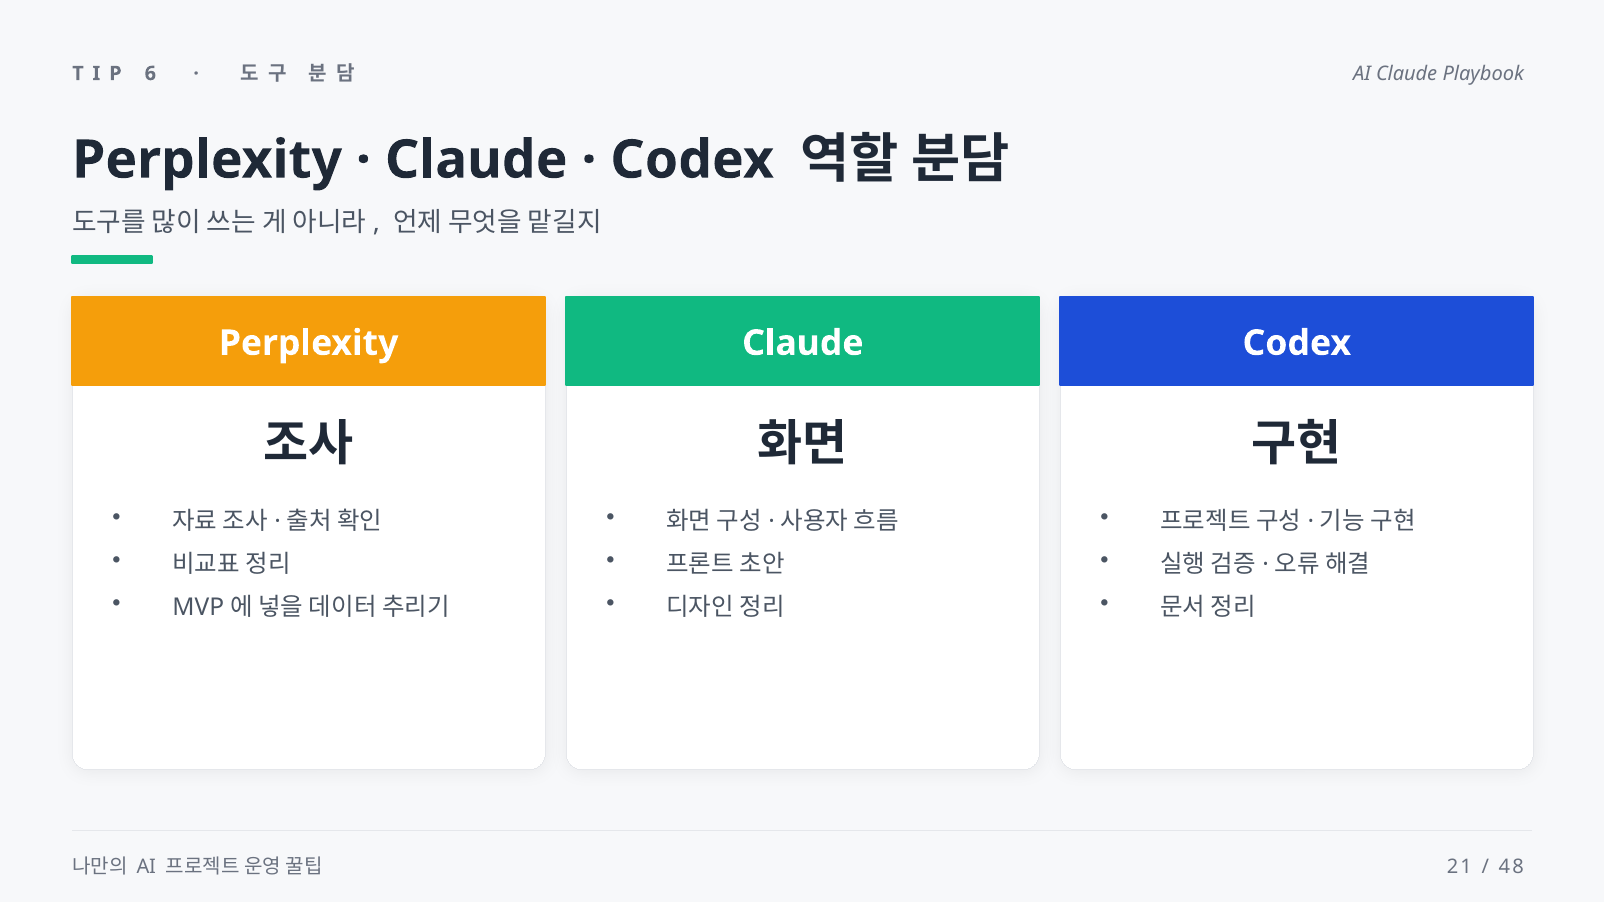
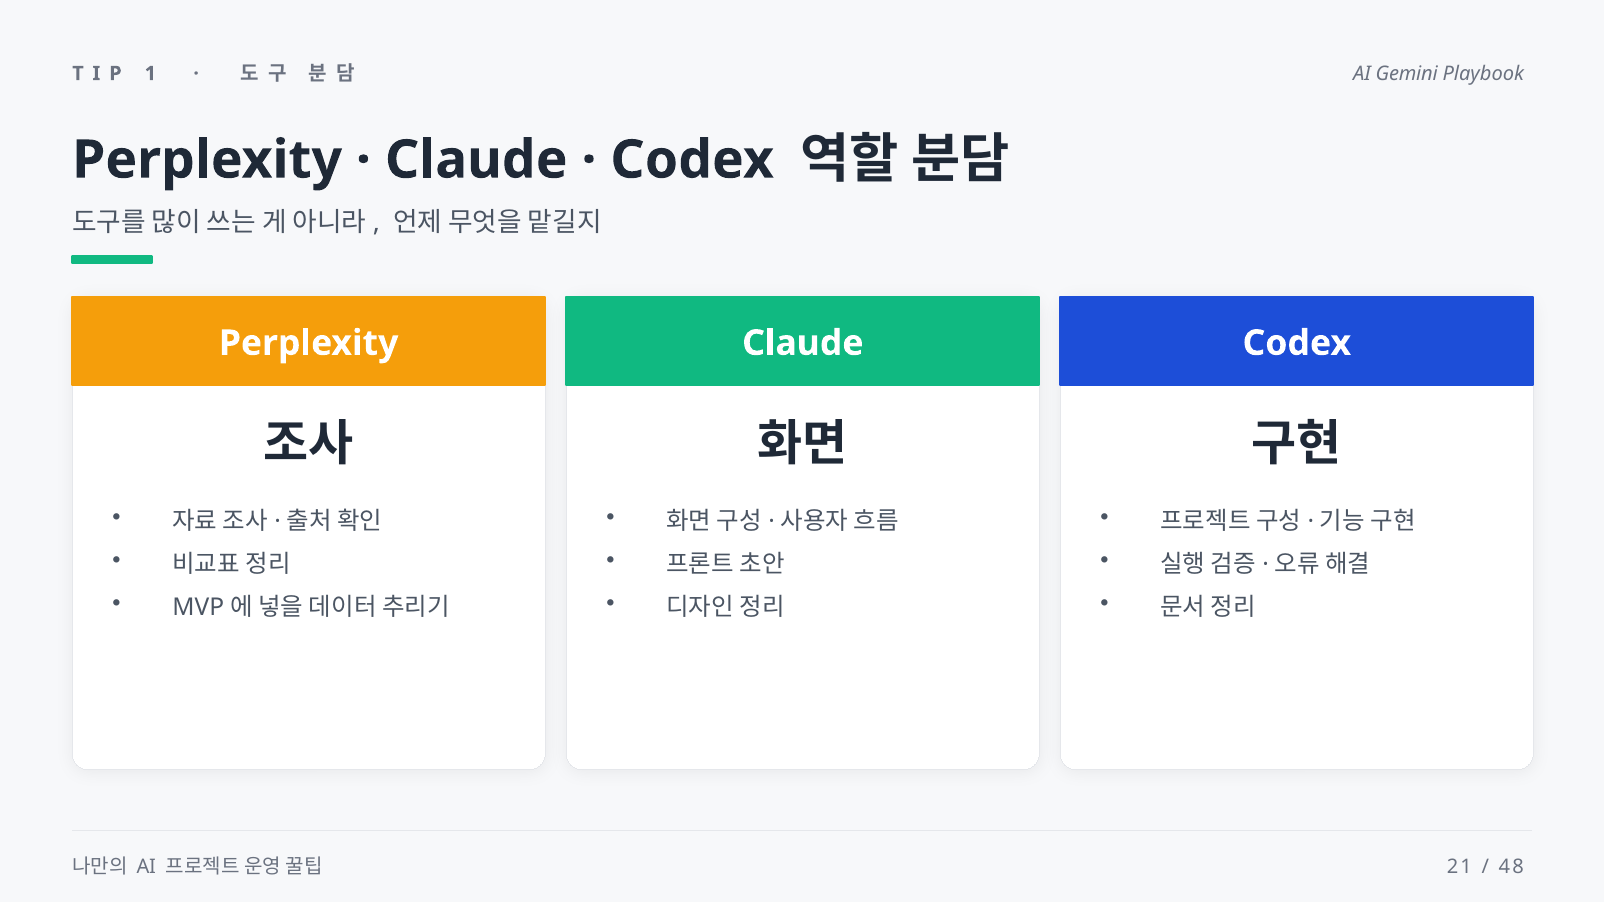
6: 6 -> 1 (150, 74)
AI Claude: Claude -> Gemini (1407, 74)
